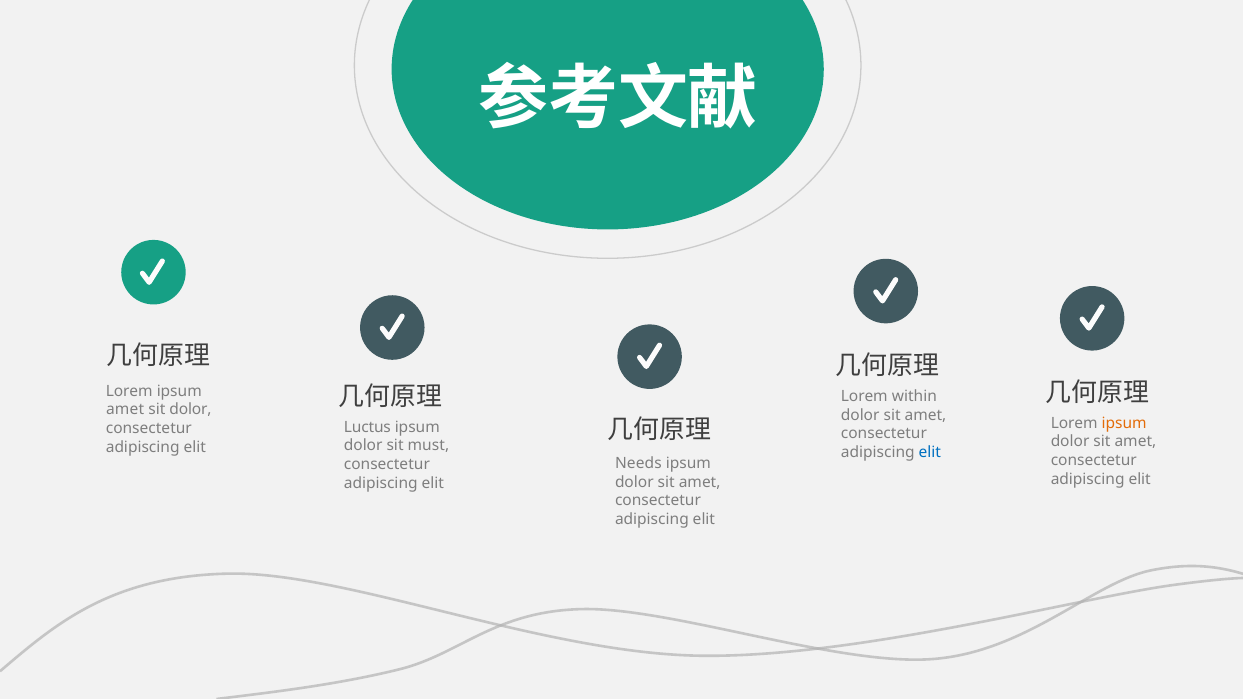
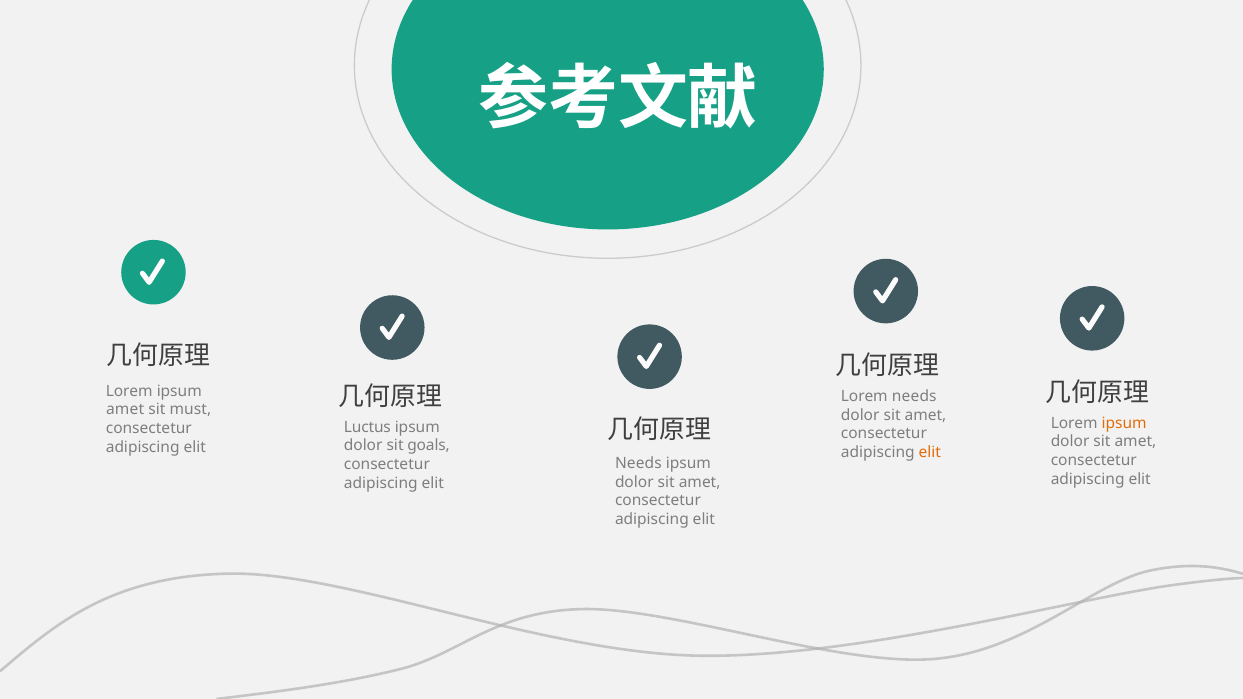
Lorem within: within -> needs (914, 396)
sit dolor: dolor -> must (190, 410)
must: must -> goals (429, 446)
elit colour: blue -> orange (930, 452)
